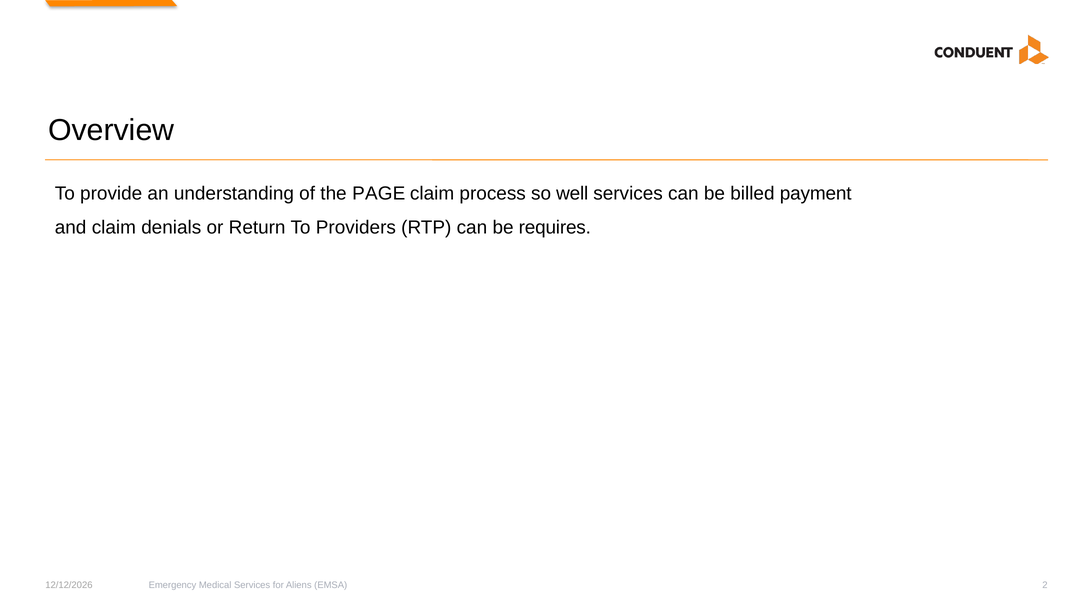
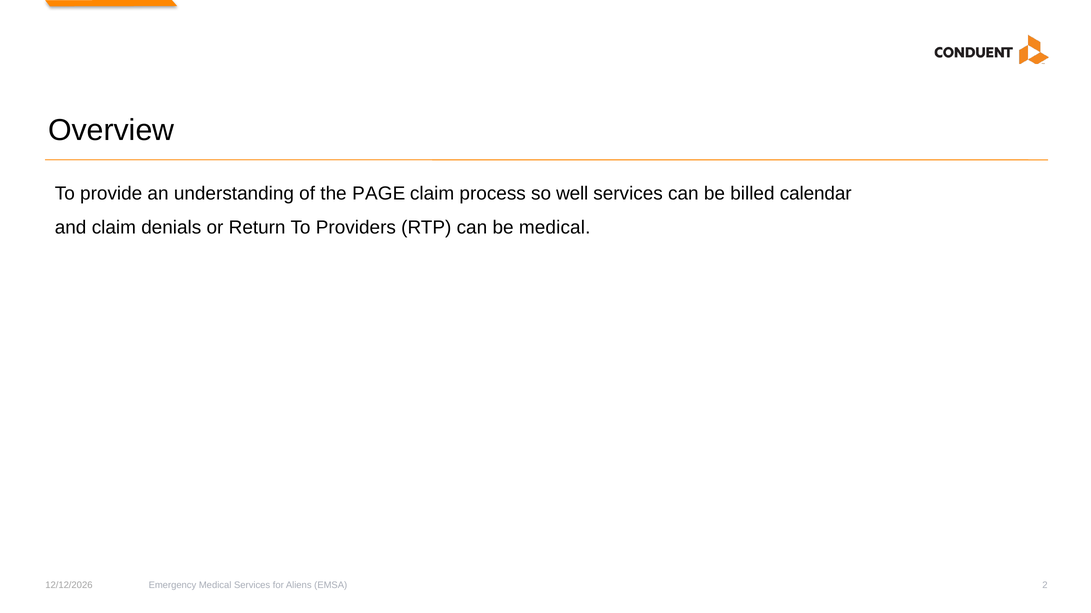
payment: payment -> calendar (816, 194)
be requires: requires -> medical (555, 228)
